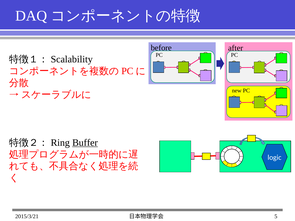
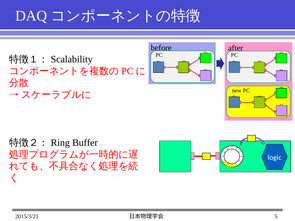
Buffer underline: present -> none (85, 143)
